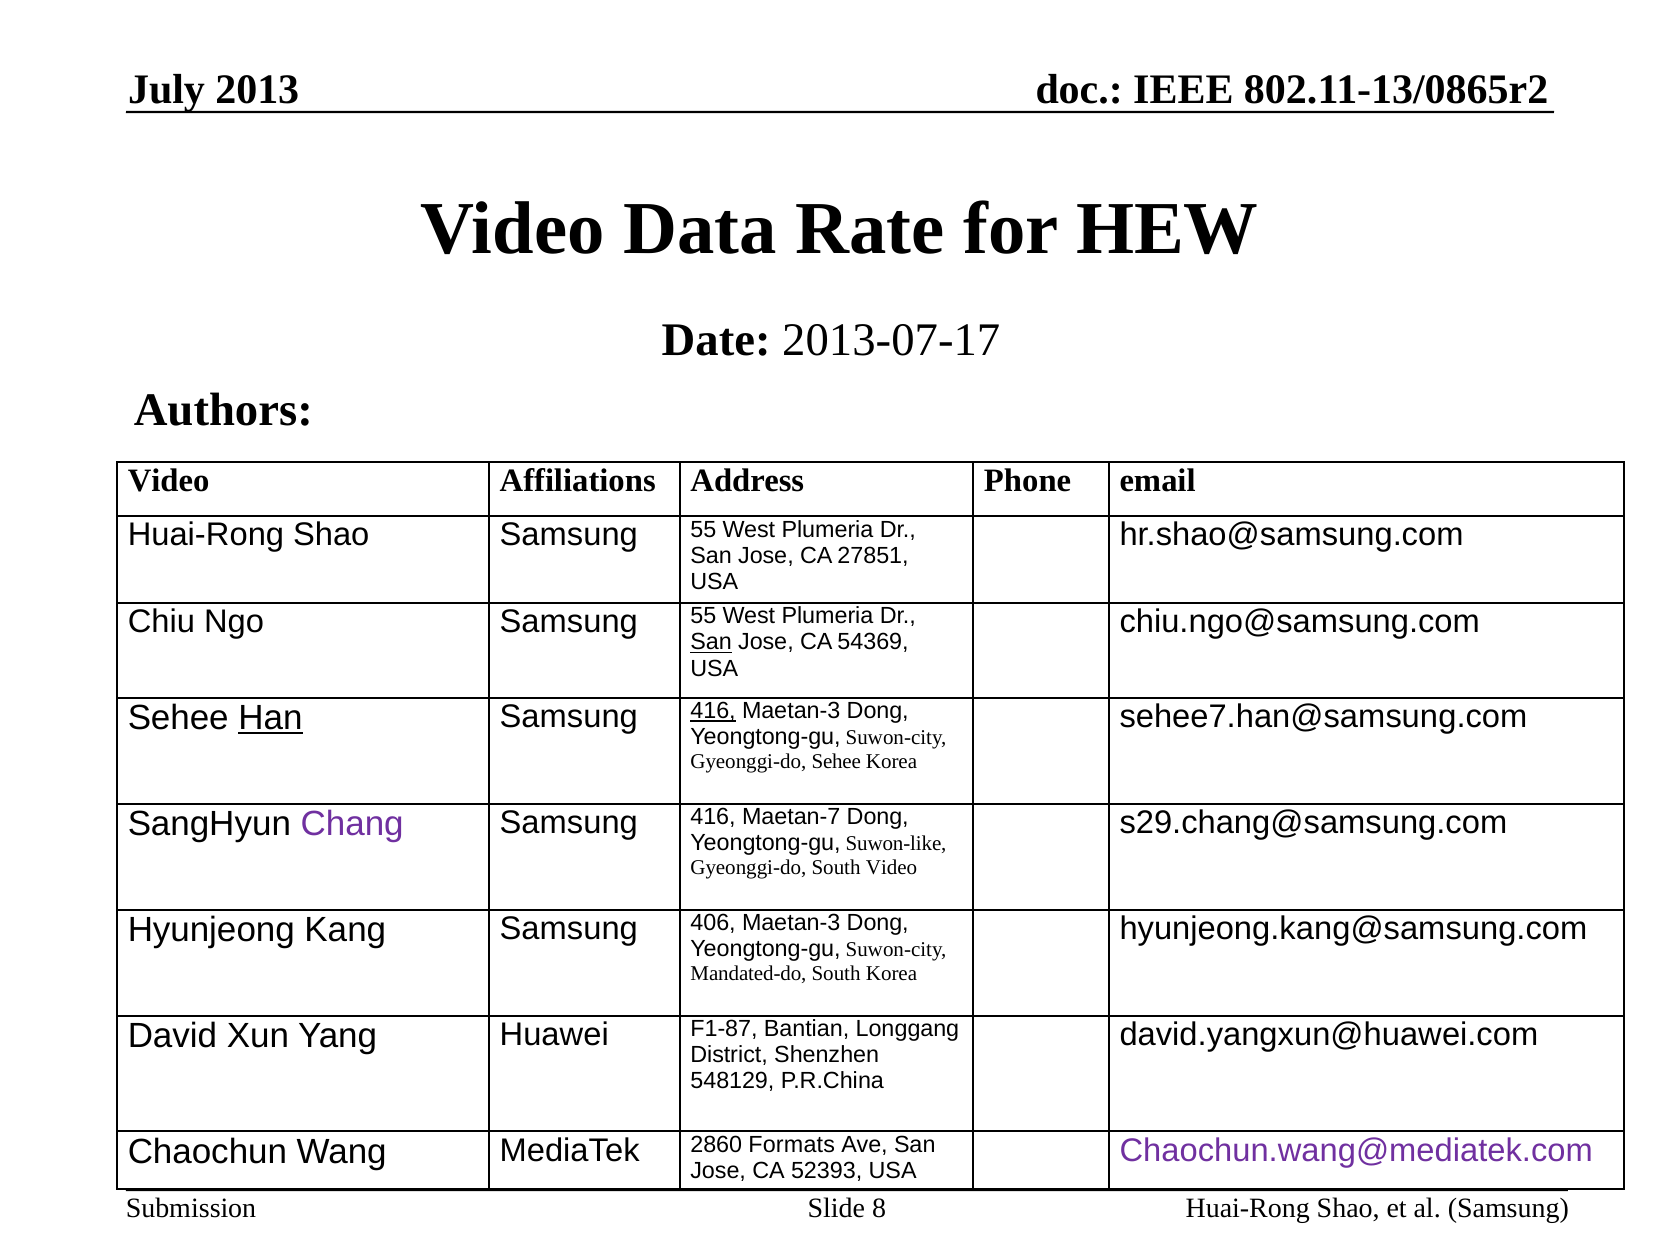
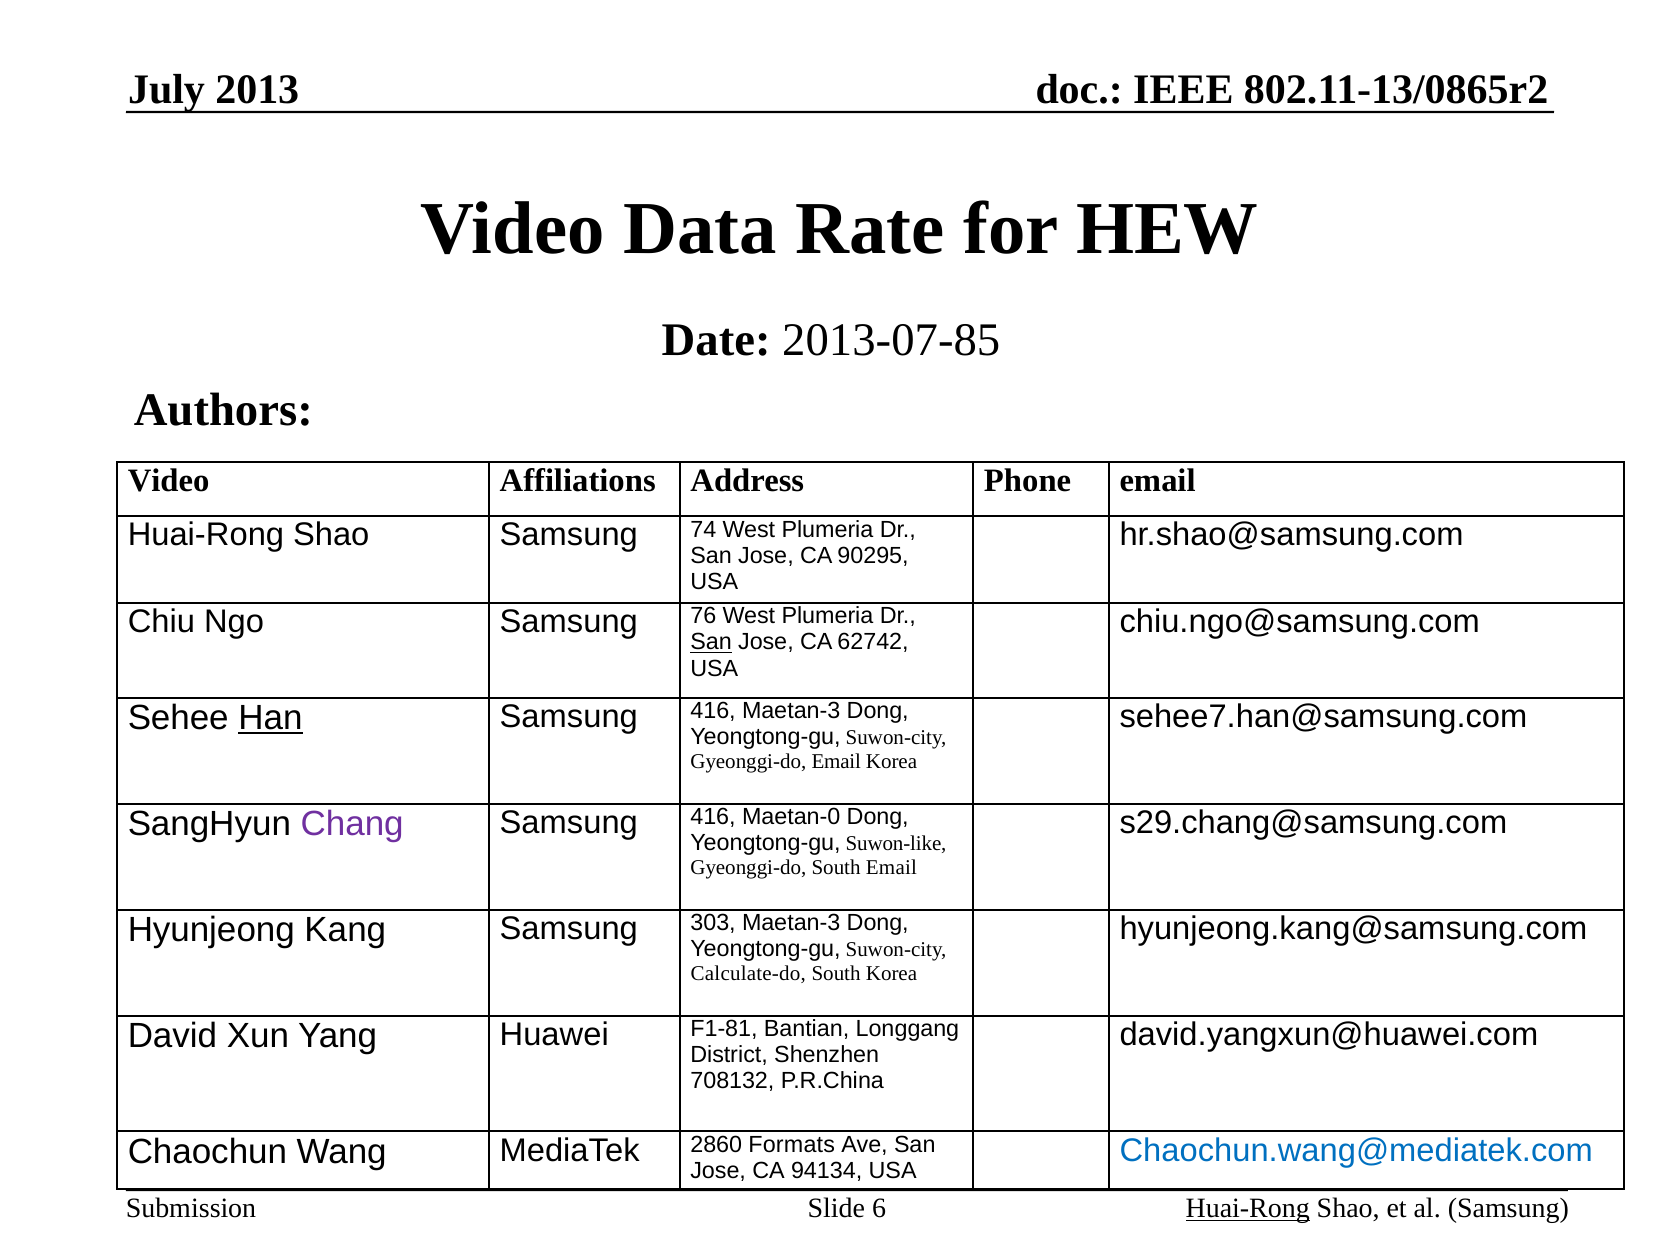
2013-07-17: 2013-07-17 -> 2013-07-85 (891, 340)
Shao Samsung 55: 55 -> 74 (703, 529)
27851: 27851 -> 90295 (873, 556)
Ngo Samsung 55: 55 -> 76 (703, 616)
54369: 54369 -> 62742 (873, 642)
416 underline: present -> none (713, 711)
Gyeonggi-do Sehee: Sehee -> Email (836, 762)
Maetan-7: Maetan-7 -> Maetan-0 (791, 817)
South Video: Video -> Email (891, 868)
406: 406 -> 303 (713, 923)
Mandated-do: Mandated-do -> Calculate-do (748, 974)
F1-87: F1-87 -> F1-81 (724, 1029)
548129: 548129 -> 708132 (732, 1081)
Chaochun.wang@mediatek.com colour: purple -> blue (1356, 1150)
52393: 52393 -> 94134 (827, 1171)
8: 8 -> 6 (879, 1208)
Huai-Rong underline: none -> present (1248, 1208)
